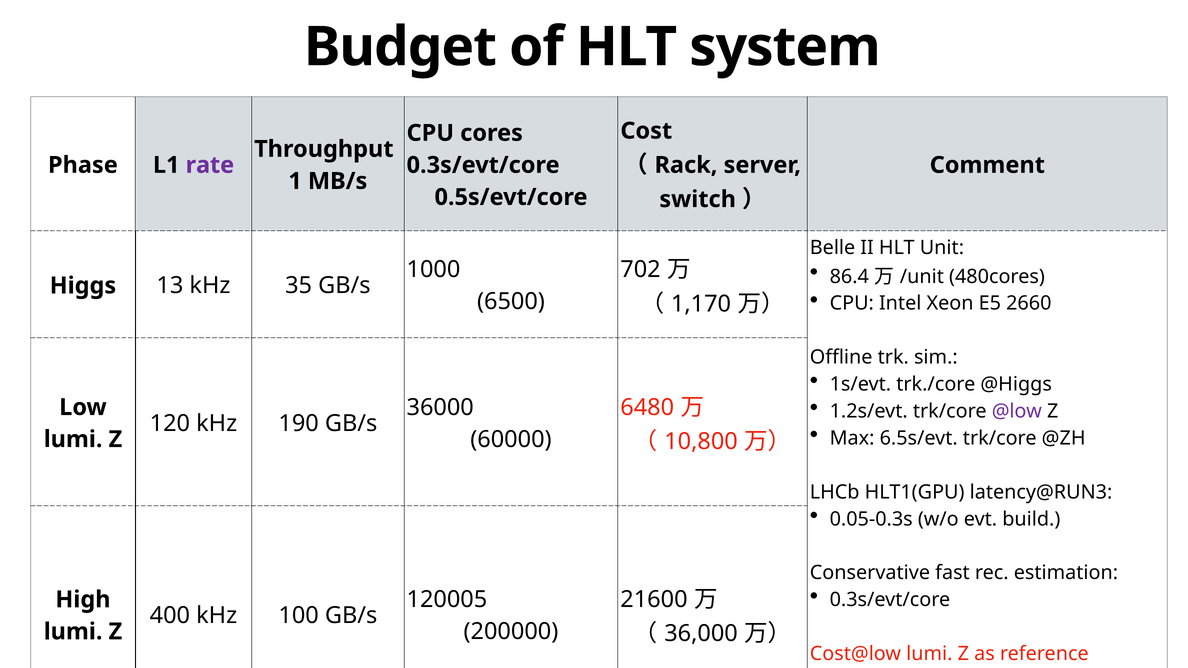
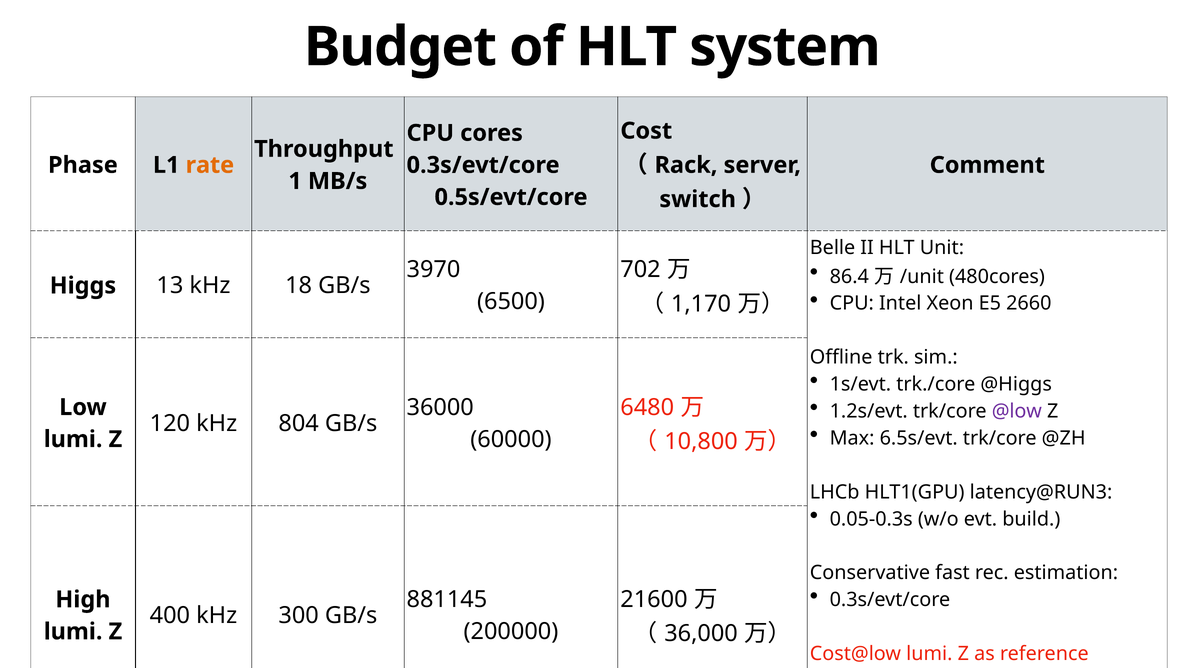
rate colour: purple -> orange (210, 165)
1000: 1000 -> 3970 (433, 270)
35: 35 -> 18 (299, 286)
190: 190 -> 804 (299, 423)
120005: 120005 -> 881145 (447, 600)
100: 100 -> 300 (299, 616)
